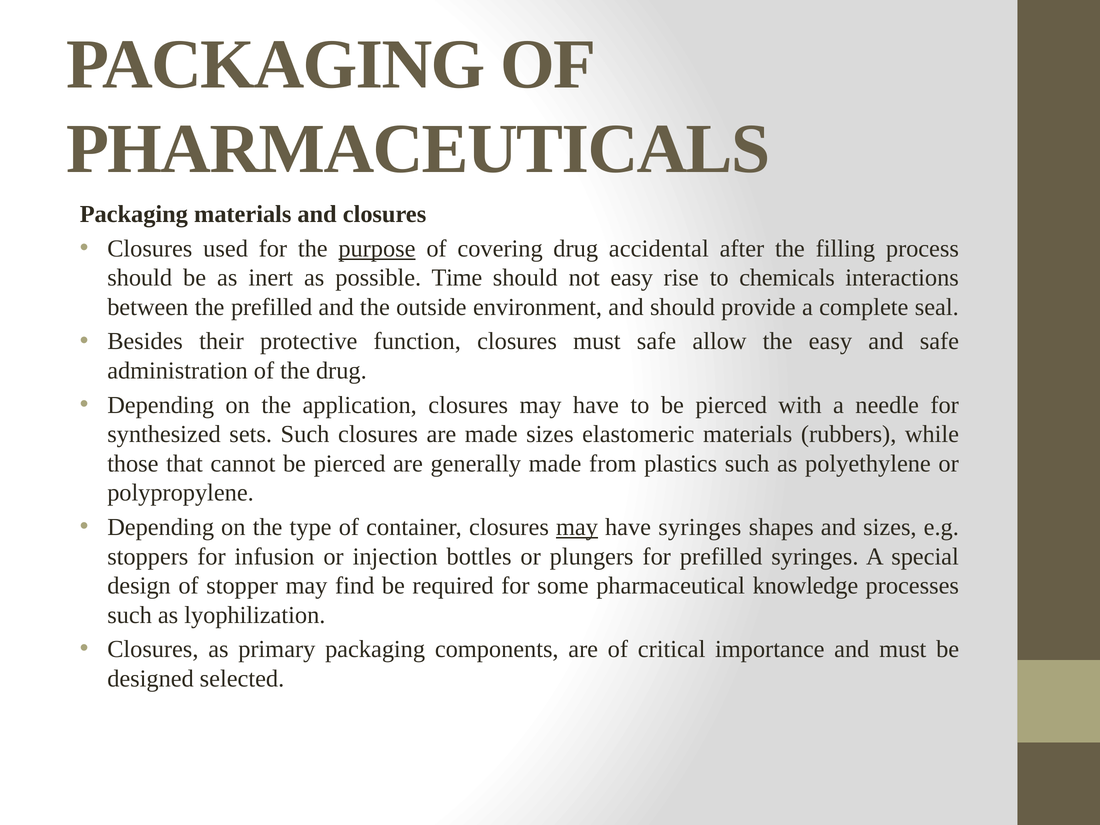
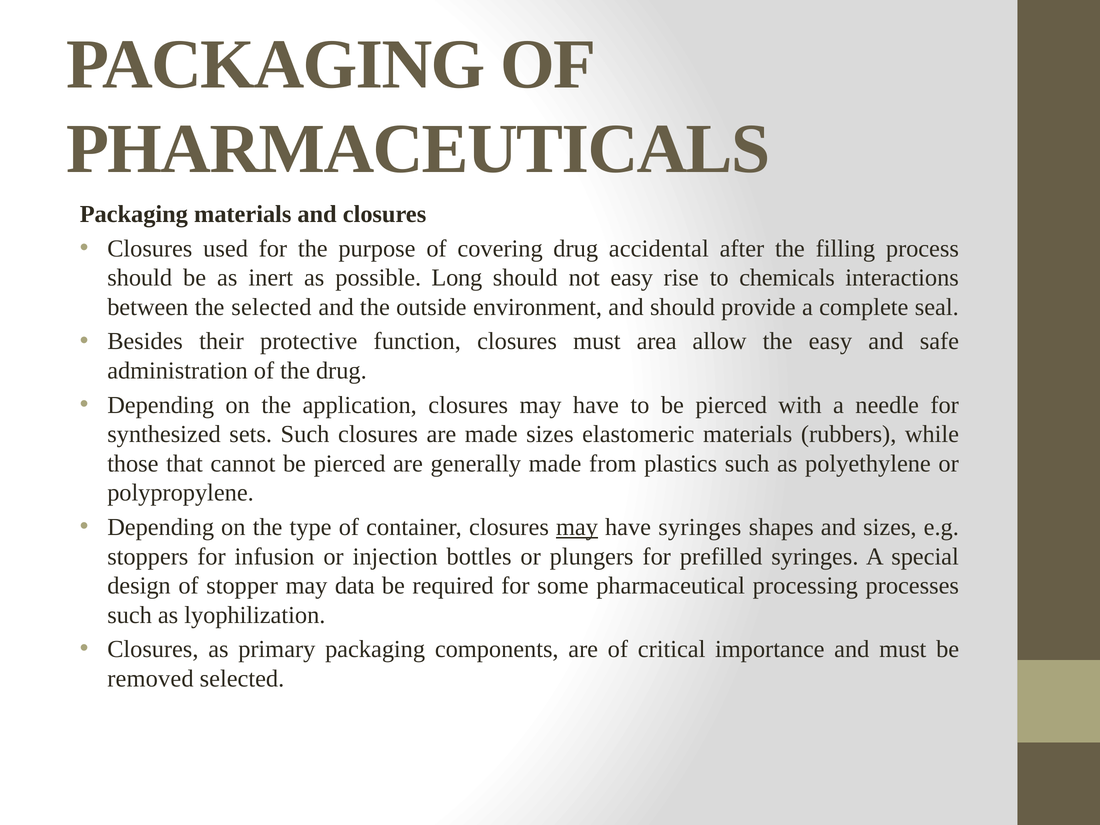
purpose underline: present -> none (377, 249)
Time: Time -> Long (457, 278)
the prefilled: prefilled -> selected (271, 307)
must safe: safe -> area (657, 341)
find: find -> data (355, 586)
knowledge: knowledge -> processing (805, 586)
designed: designed -> removed (150, 679)
